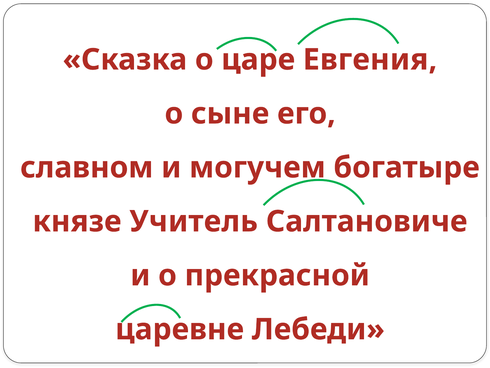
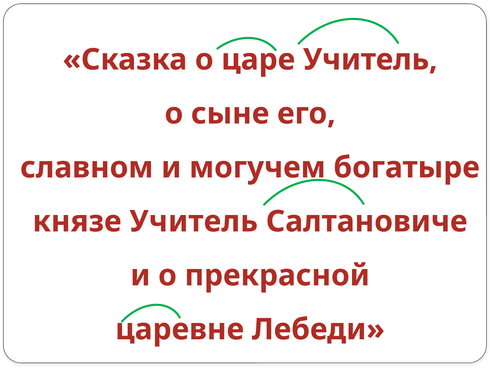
царе Евгения: Евгения -> Учитель (370, 60)
